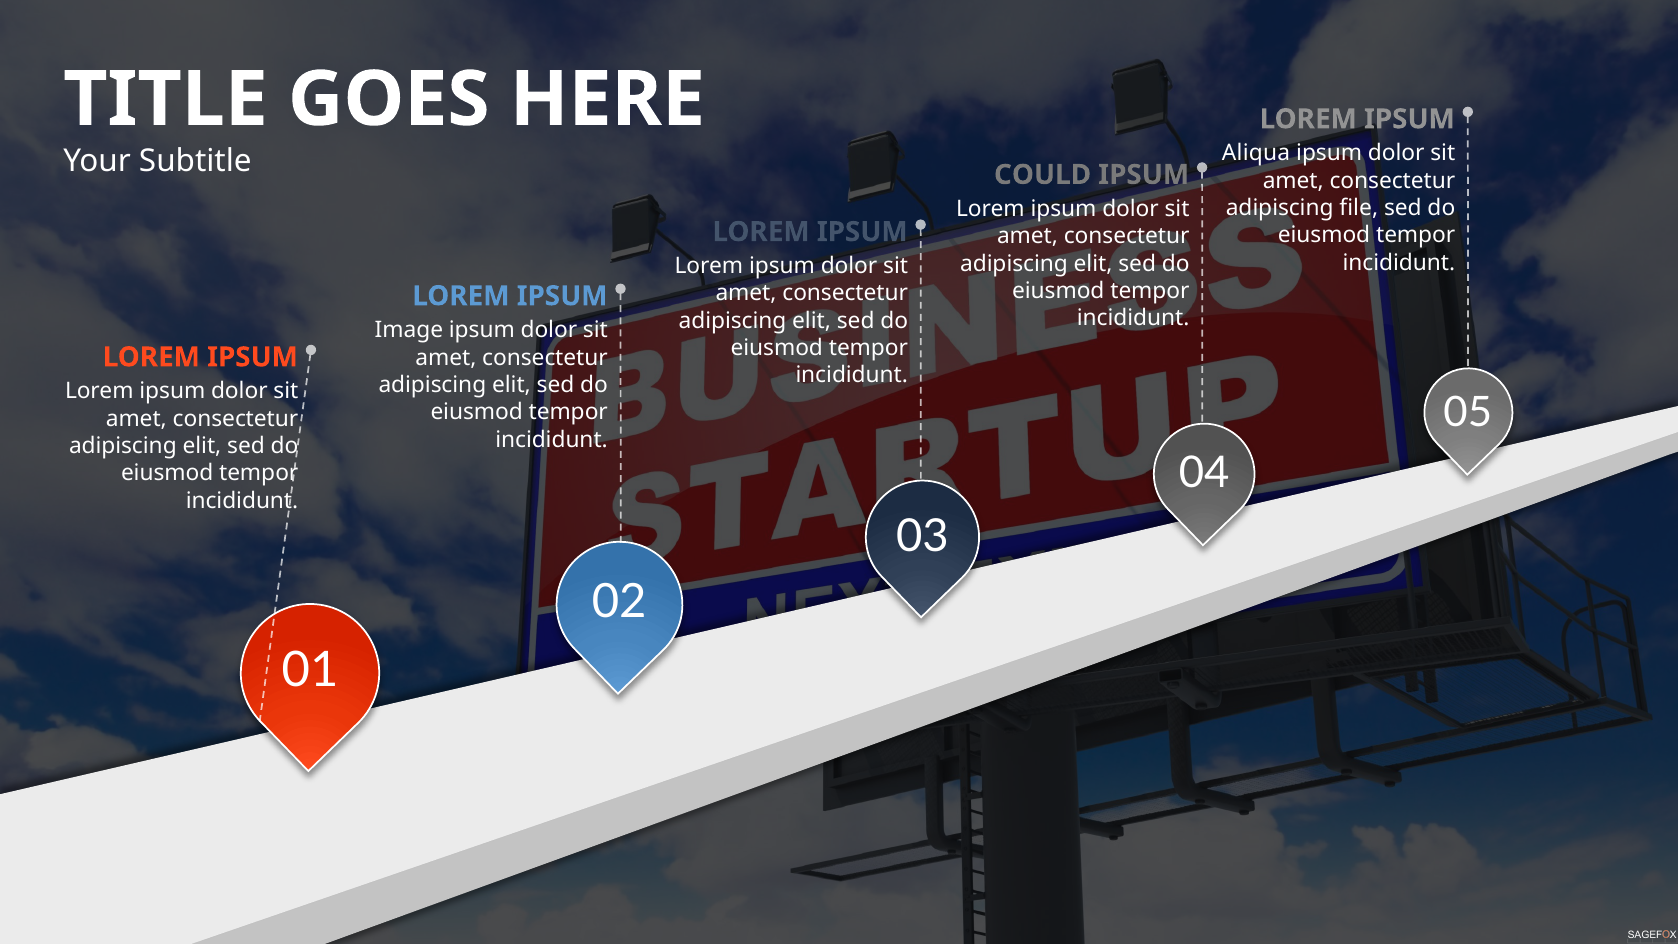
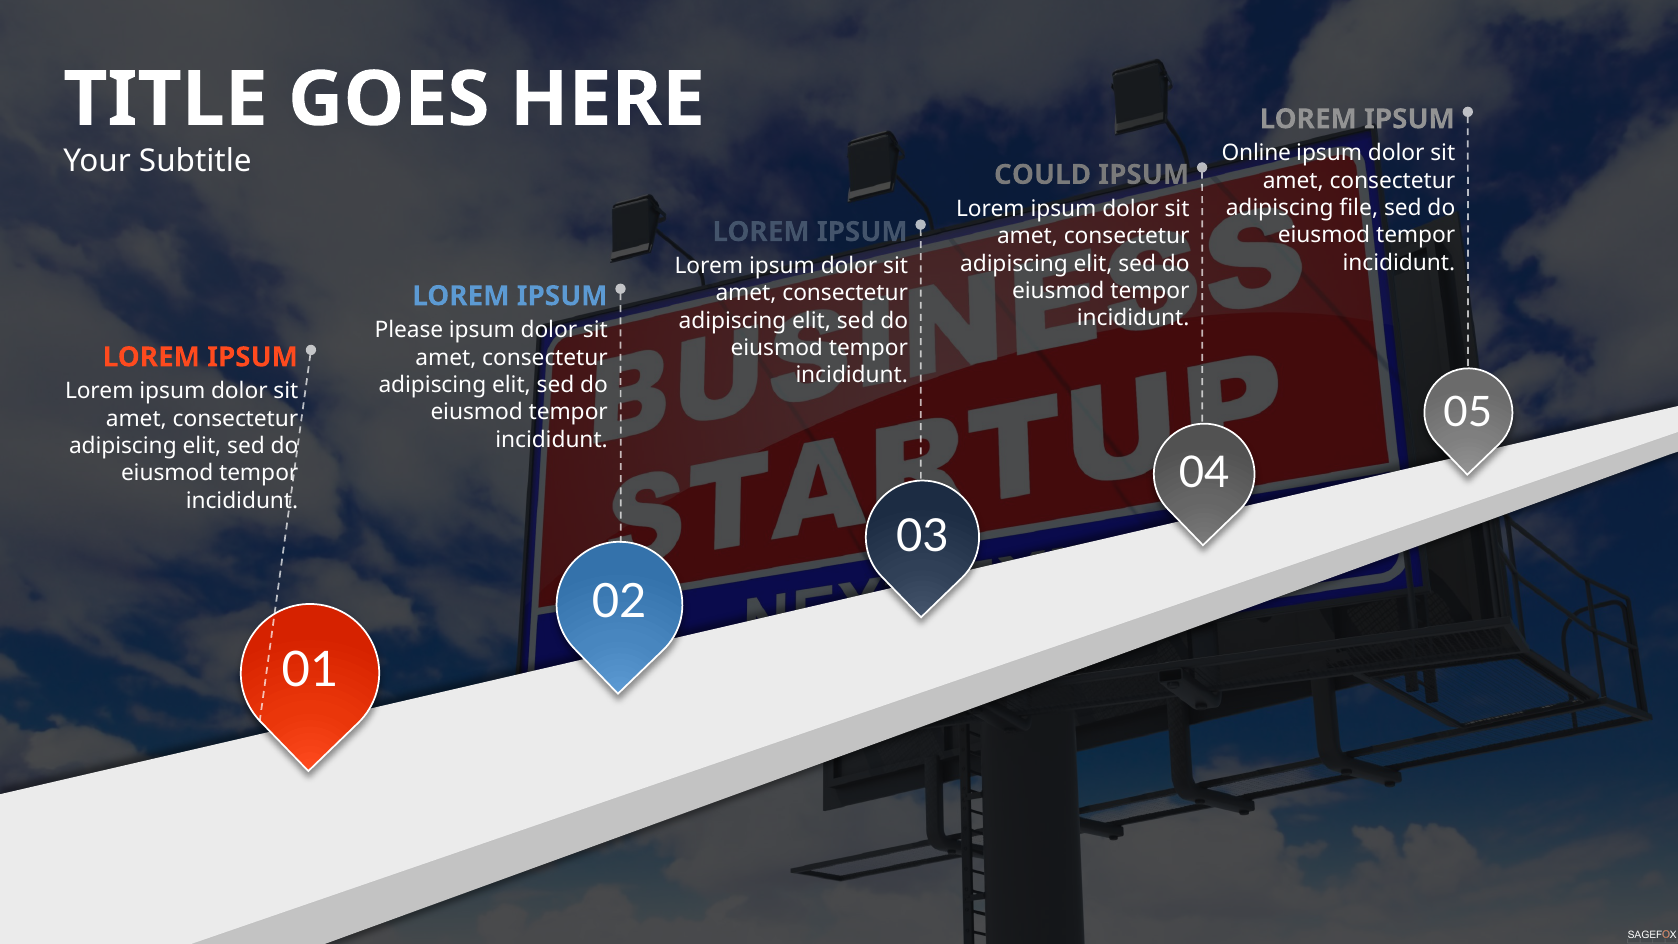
Aliqua: Aliqua -> Online (1256, 153)
Image: Image -> Please (409, 330)
